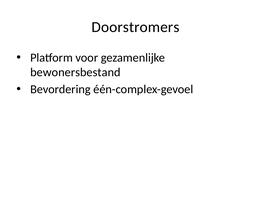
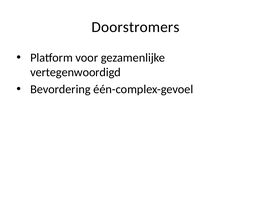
bewonersbestand: bewonersbestand -> vertegenwoordigd (76, 72)
